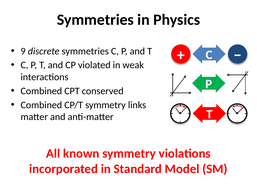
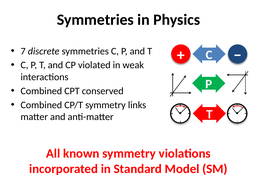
9: 9 -> 7 (23, 51)
